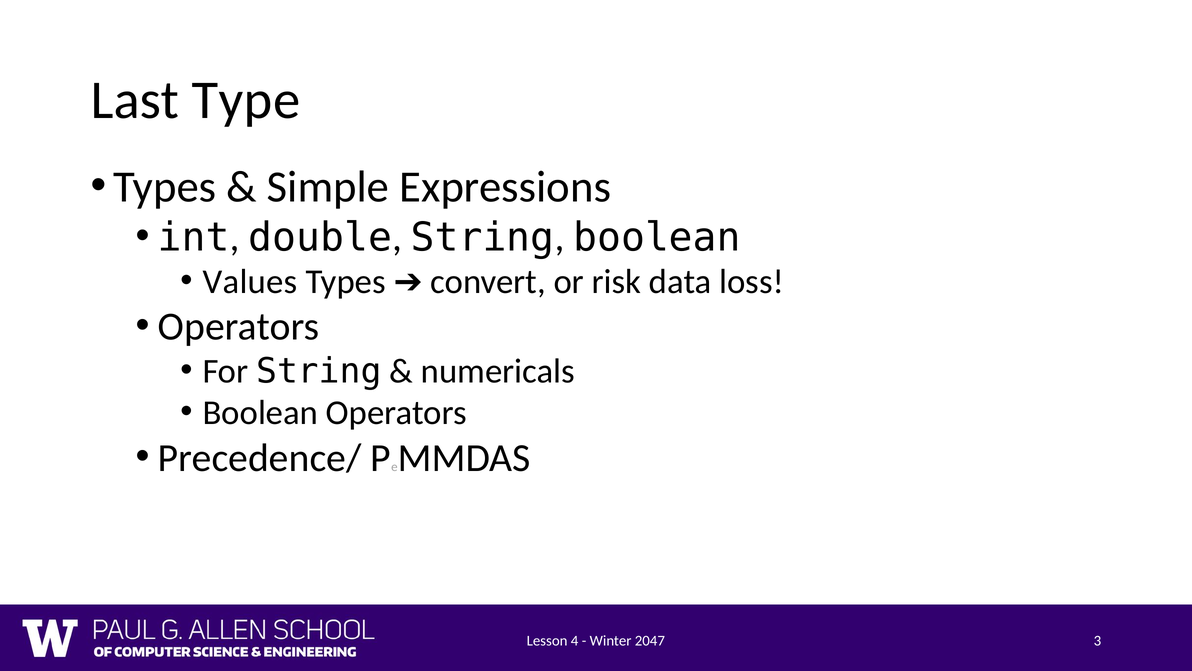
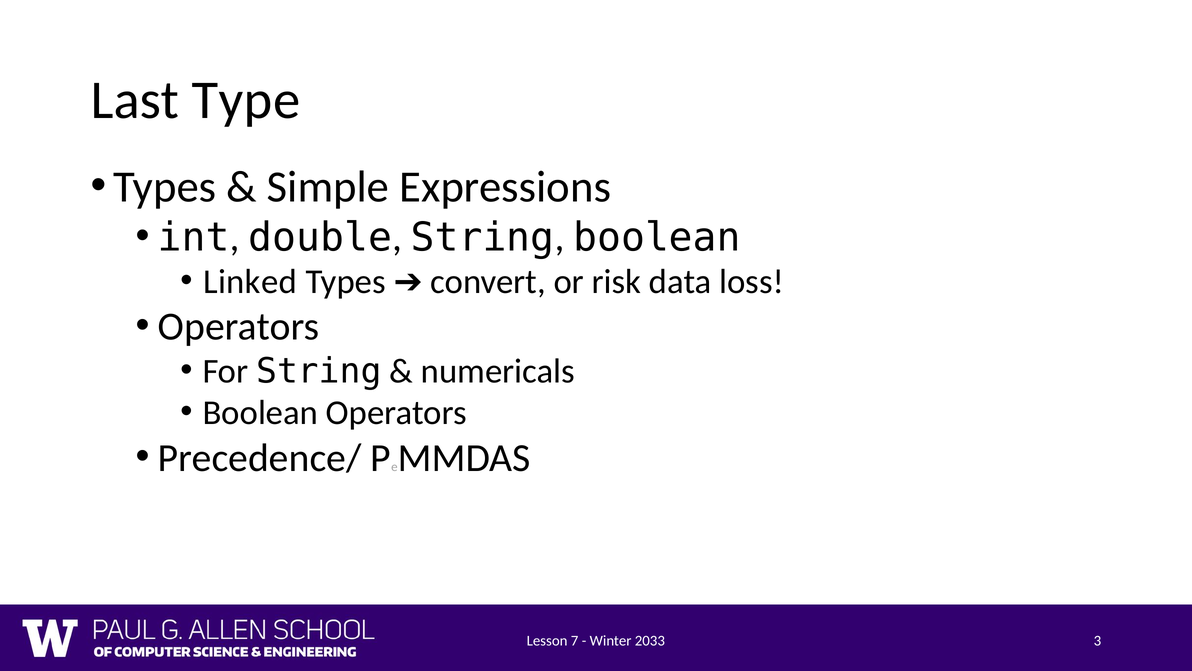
Values: Values -> Linked (250, 282)
4: 4 -> 7 (575, 640)
2047: 2047 -> 2033 (650, 640)
